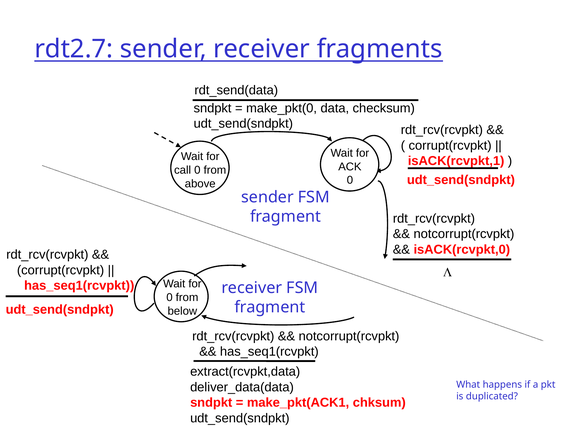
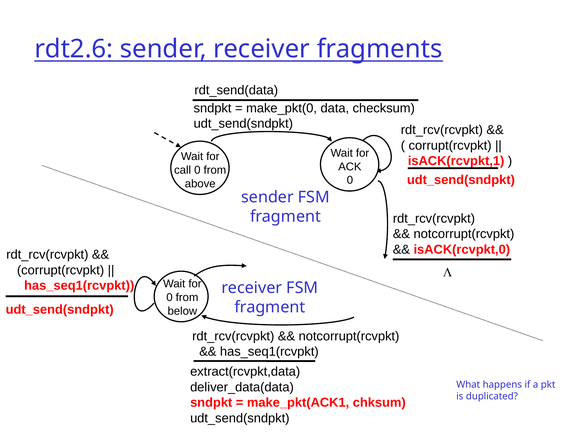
rdt2.7: rdt2.7 -> rdt2.6 (74, 49)
